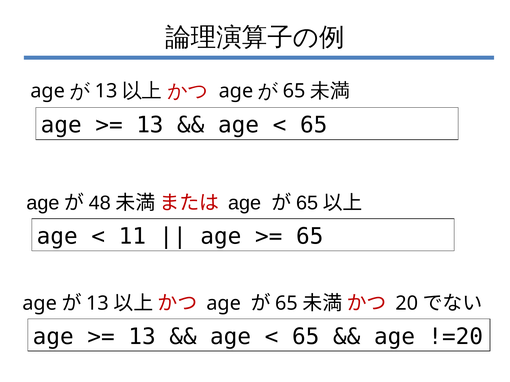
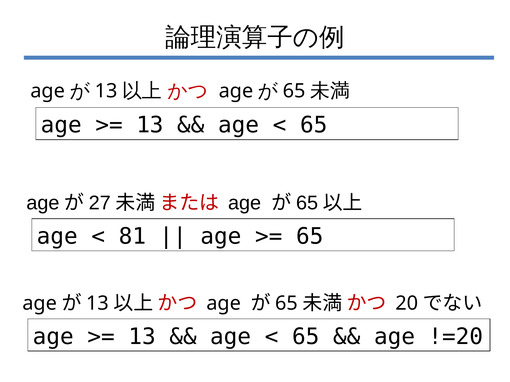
48: 48 -> 27 (100, 203)
11: 11 -> 81 (132, 237)
